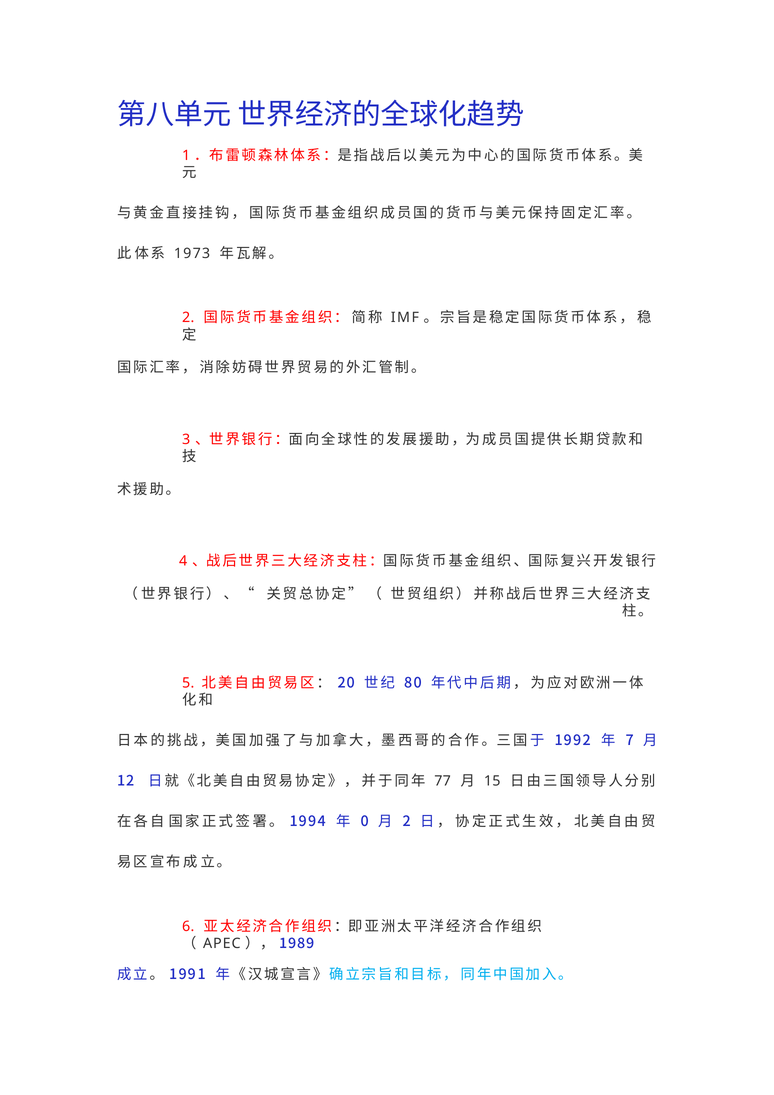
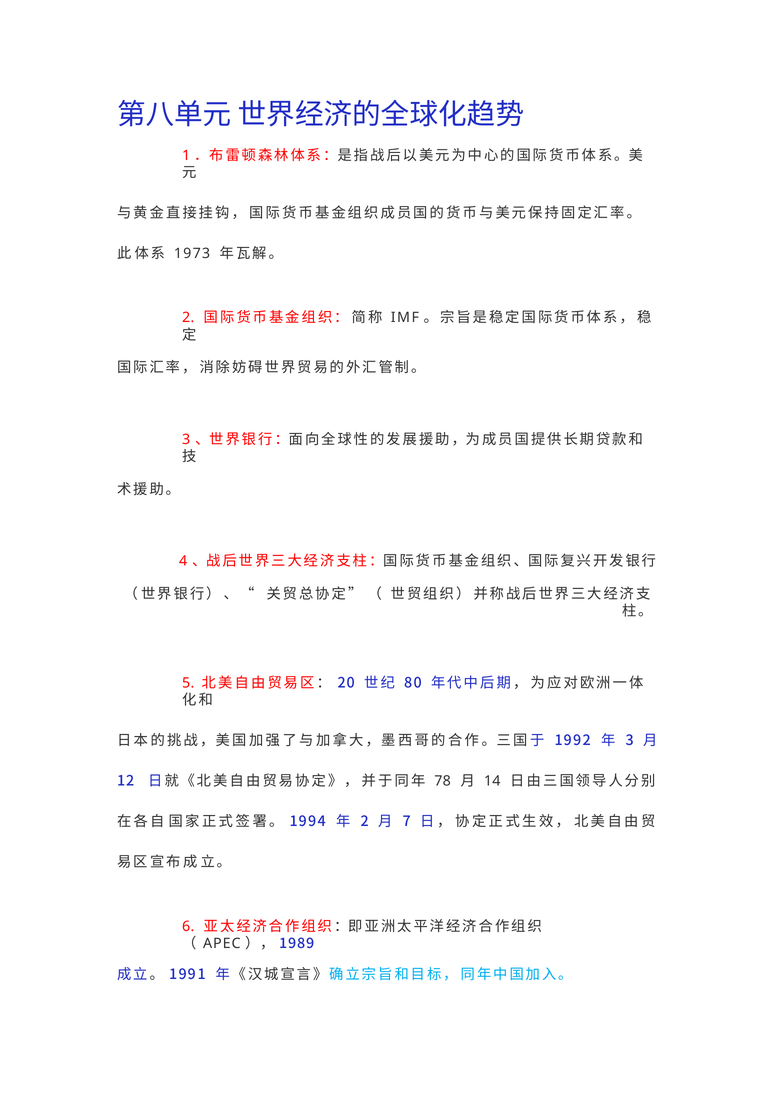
7: 7 -> 3 (630, 741)
77: 77 -> 78 (443, 781)
15: 15 -> 14 (492, 781)
0: 0 -> 2 (365, 822)
2: 2 -> 7 (407, 822)
